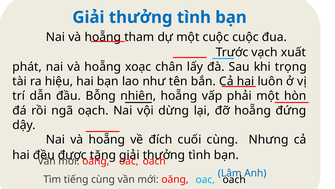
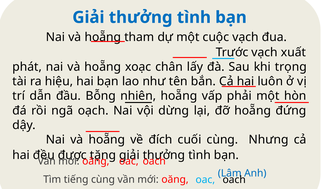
cuộc cuộc: cuộc -> vạch (246, 37)
